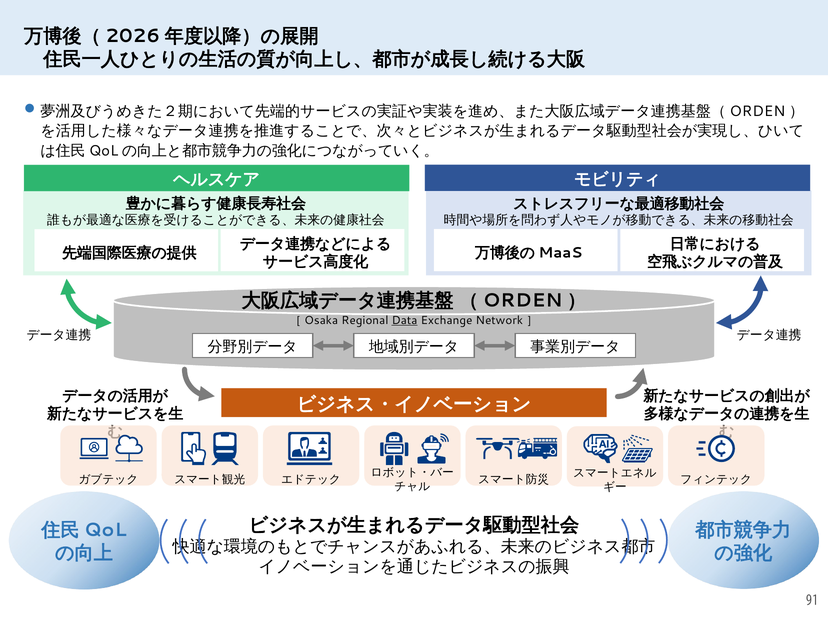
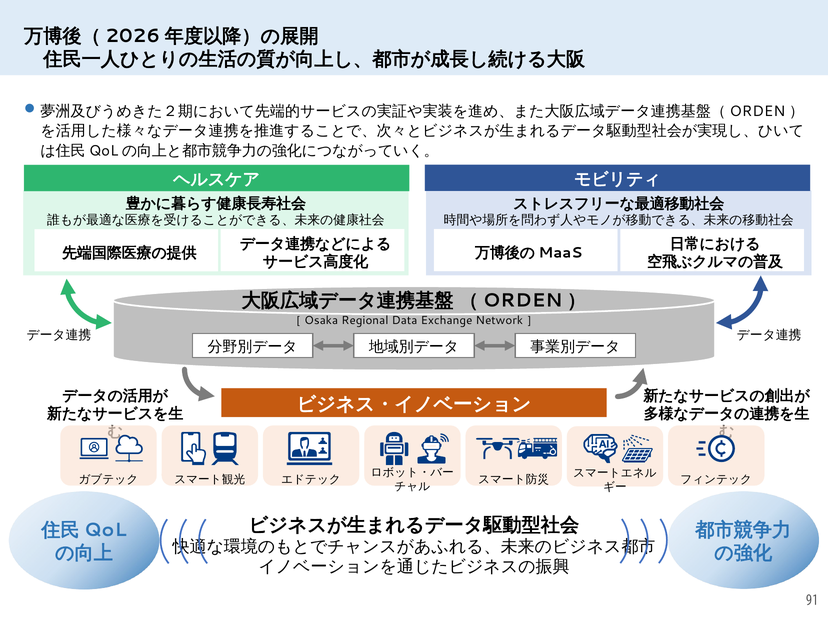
Data underline: present -> none (405, 320)
